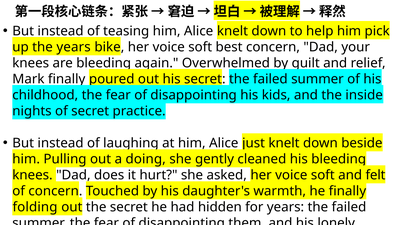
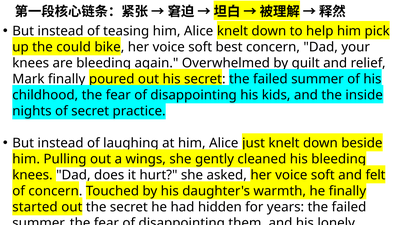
the years: years -> could (74, 47)
doing: doing -> wings (146, 159)
folding: folding -> started (35, 207)
